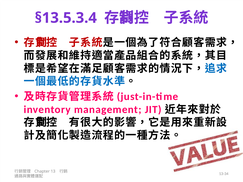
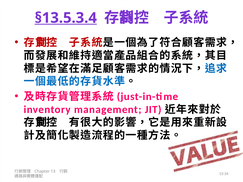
§13.5.3.4 underline: none -> present (66, 18)
